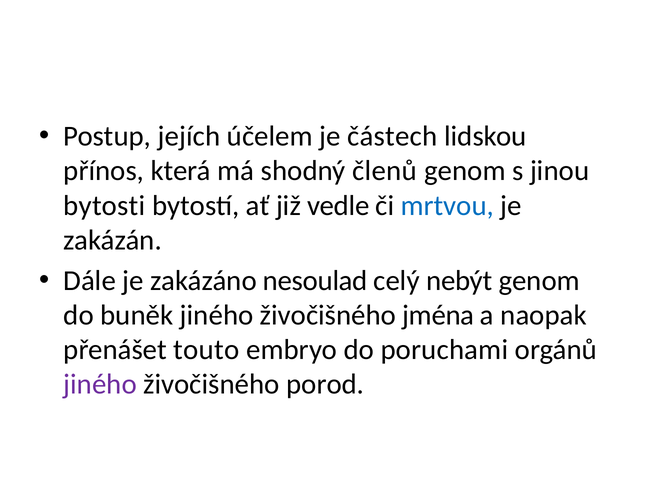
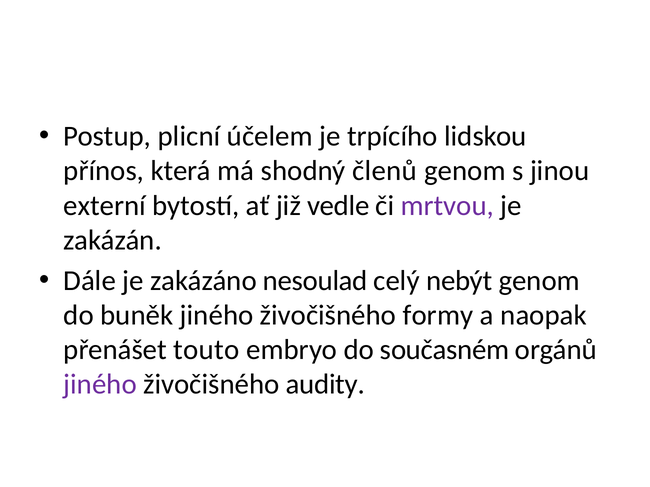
jejích: jejích -> plicní (189, 136)
částech: částech -> trpícího (392, 136)
bytosti: bytosti -> externí (105, 206)
mrtvou colour: blue -> purple (447, 206)
jména: jména -> formy (438, 316)
poruchami: poruchami -> současném (445, 350)
porod: porod -> audity (325, 385)
